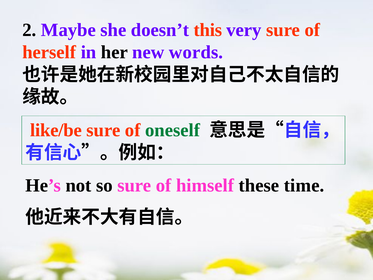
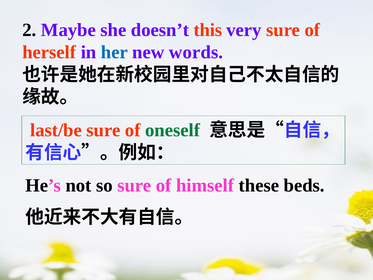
her colour: black -> blue (114, 52)
like/be: like/be -> last/be (56, 130)
time: time -> beds (304, 185)
